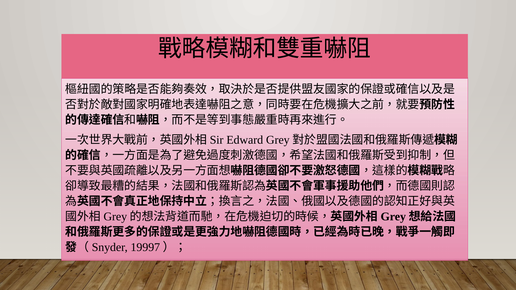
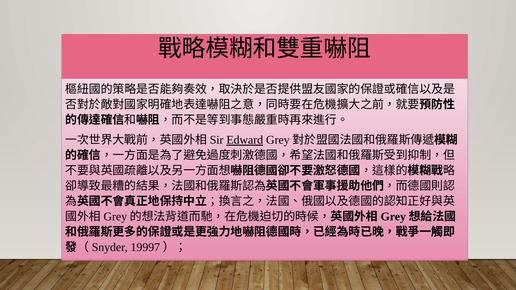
Edward underline: none -> present (245, 140)
